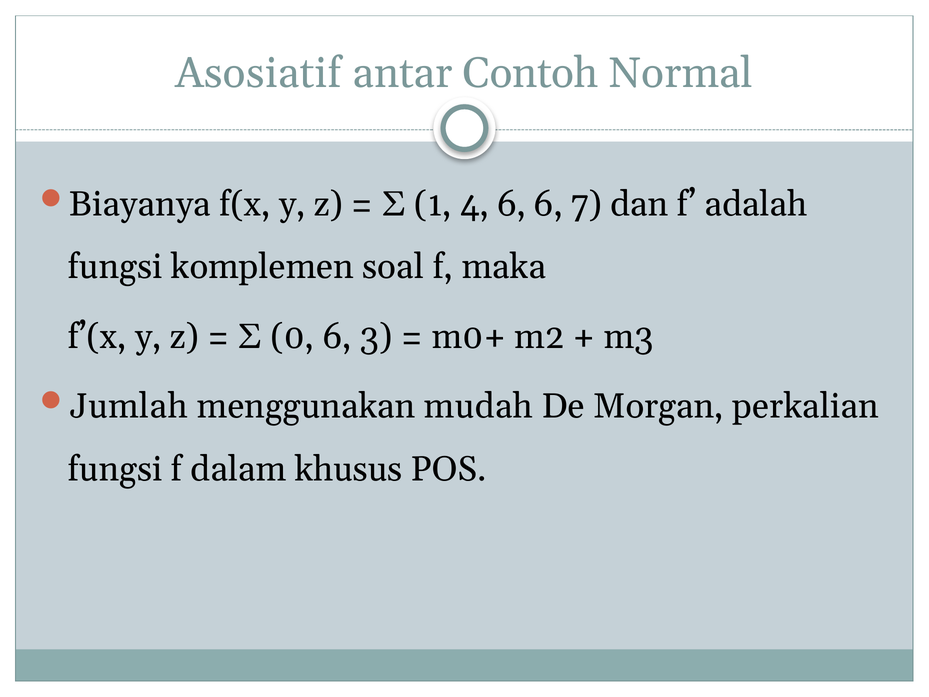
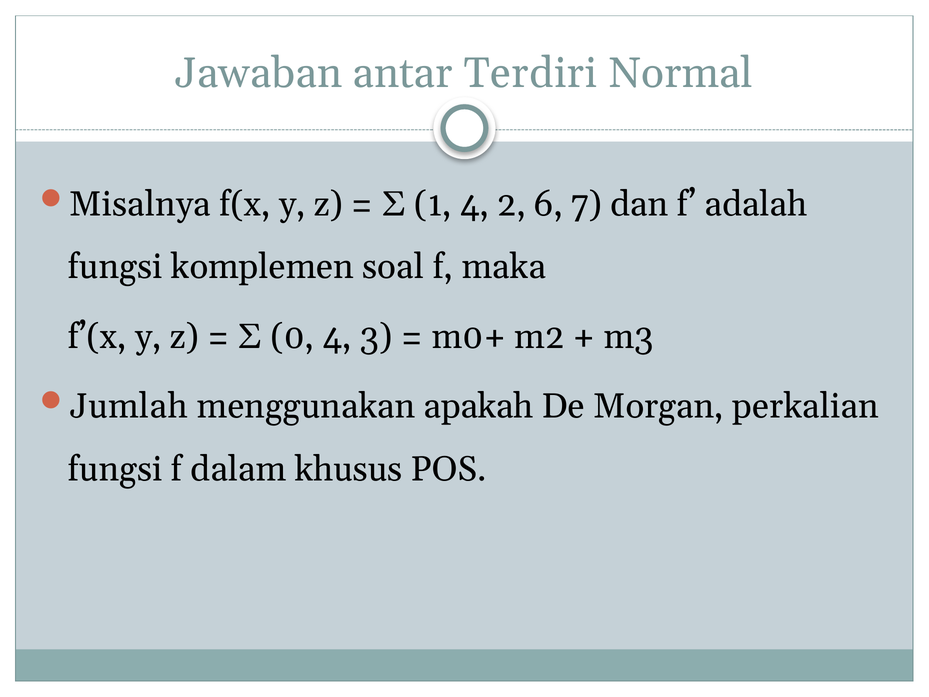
Asosiatif: Asosiatif -> Jawaban (259, 73)
Contoh: Contoh -> Terdiri (530, 73)
Biayanya: Biayanya -> Misalnya (140, 204)
4 6: 6 -> 2 (512, 204)
0 6: 6 -> 4 (337, 337)
mudah: mudah -> apakah (479, 406)
